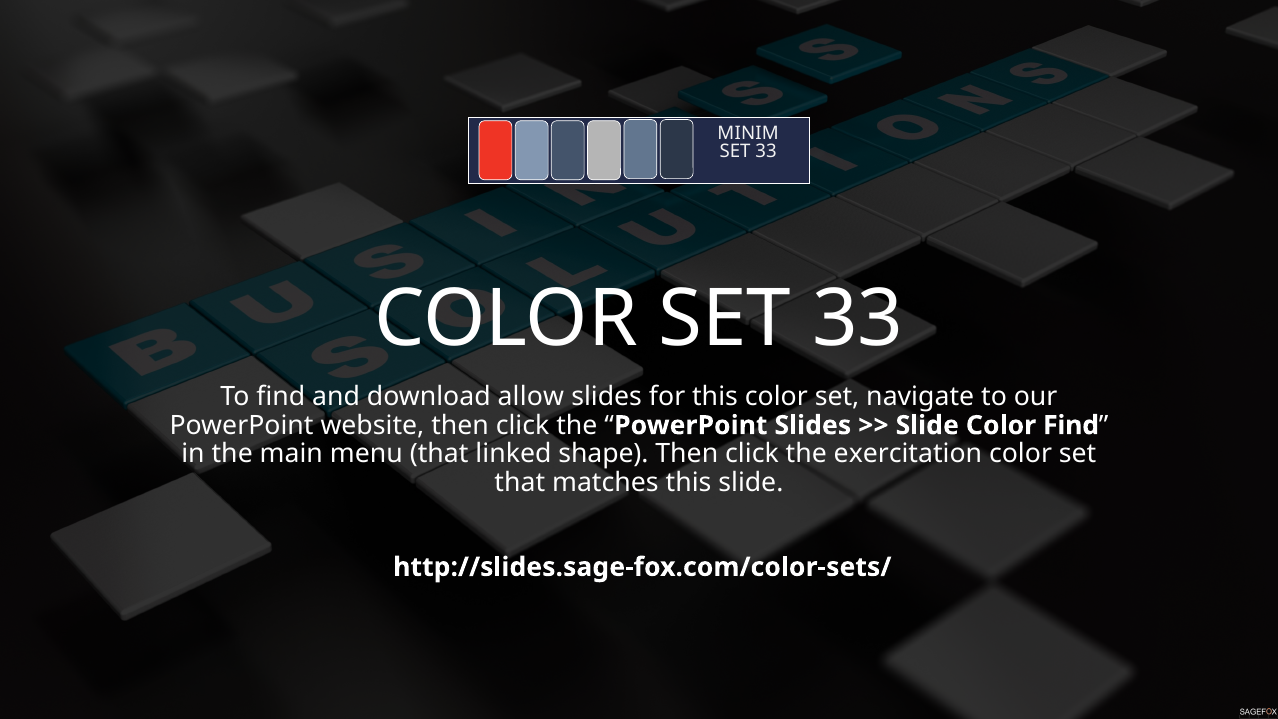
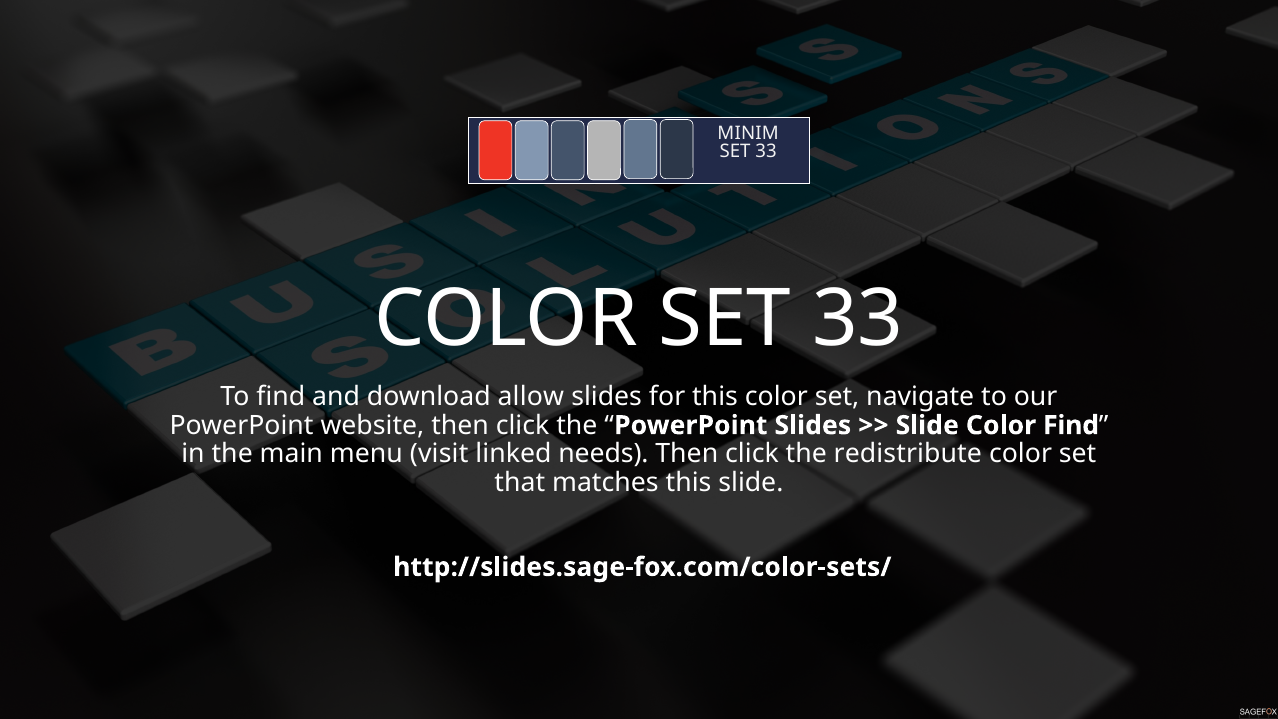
menu that: that -> visit (439, 454)
shape: shape -> needs (603, 454)
exercitation: exercitation -> redistribute (908, 454)
